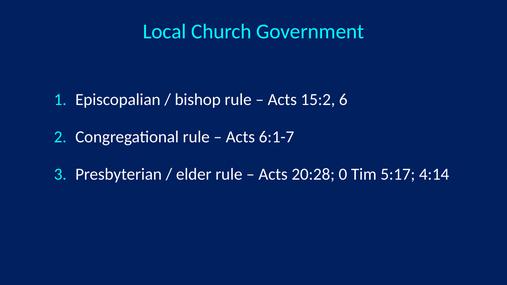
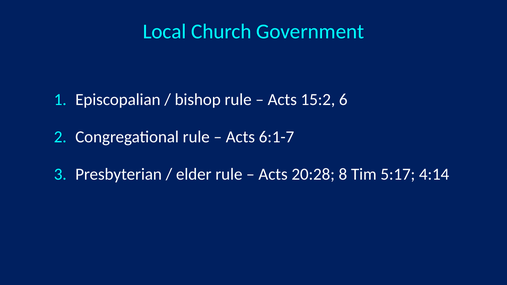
0: 0 -> 8 (343, 174)
